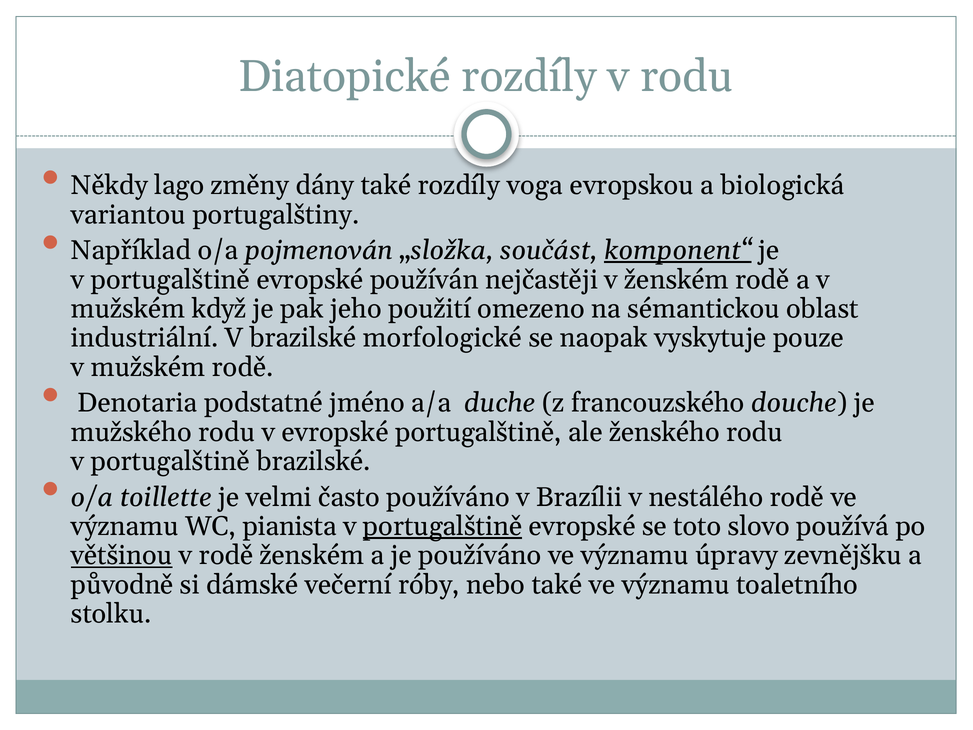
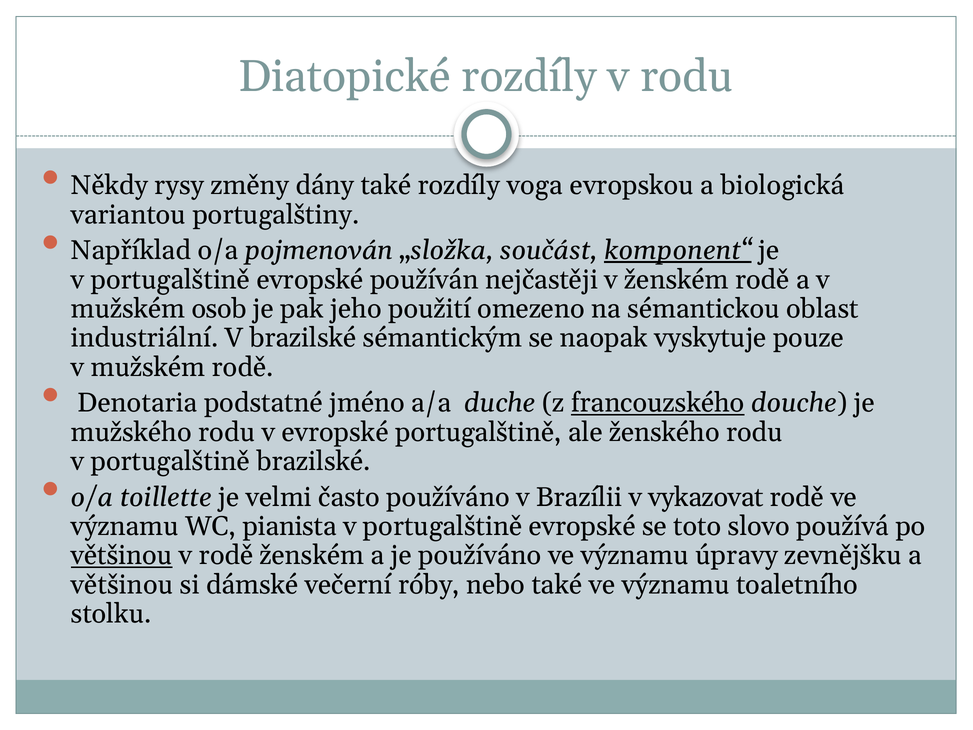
lago: lago -> rysy (179, 185)
když: když -> osob (219, 309)
morfologické: morfologické -> sémantickým (442, 338)
francouzského underline: none -> present (658, 403)
nestálého: nestálého -> vykazovat (706, 497)
portugalštině underline: present -> none (443, 526)
původně: původně -> většinou (122, 585)
